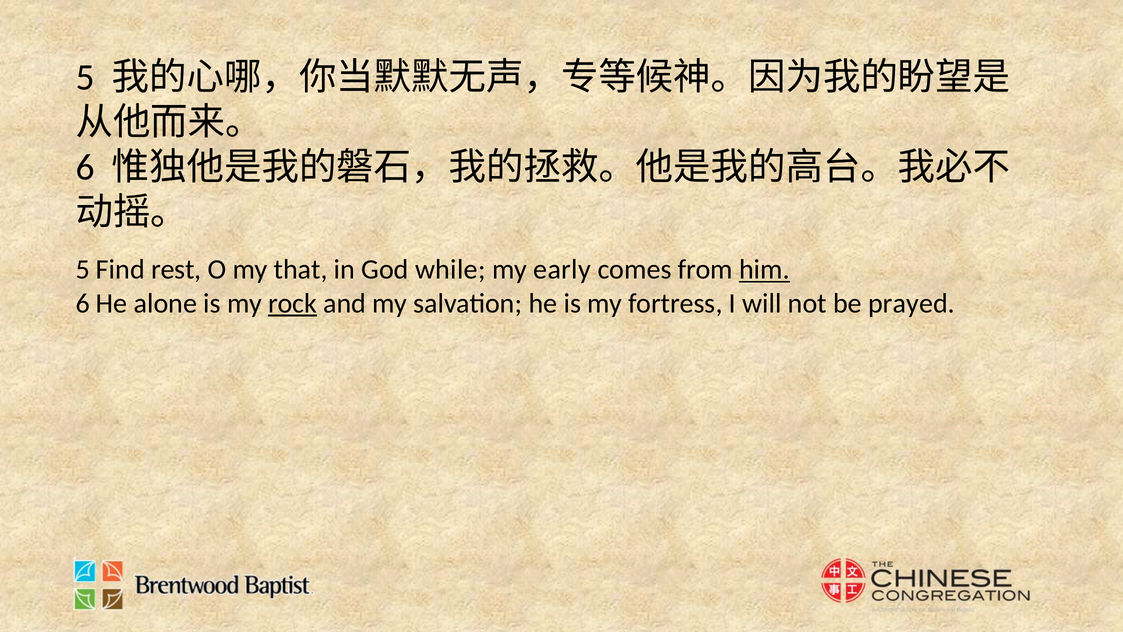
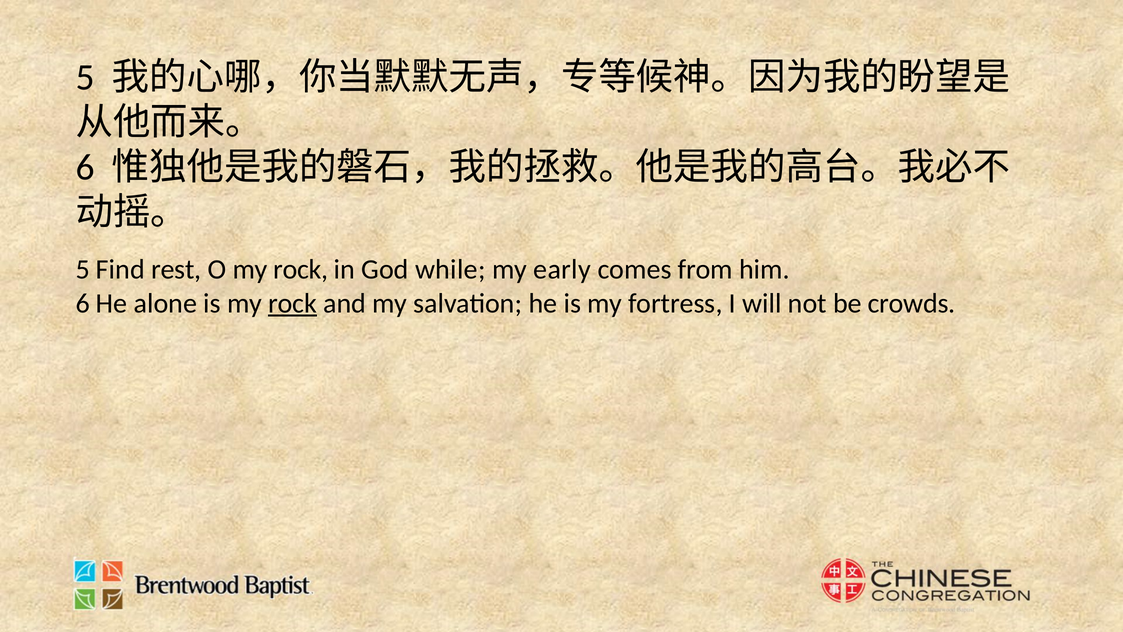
O my that: that -> rock (301, 270)
him underline: present -> none (765, 270)
prayed: prayed -> crowds (912, 303)
